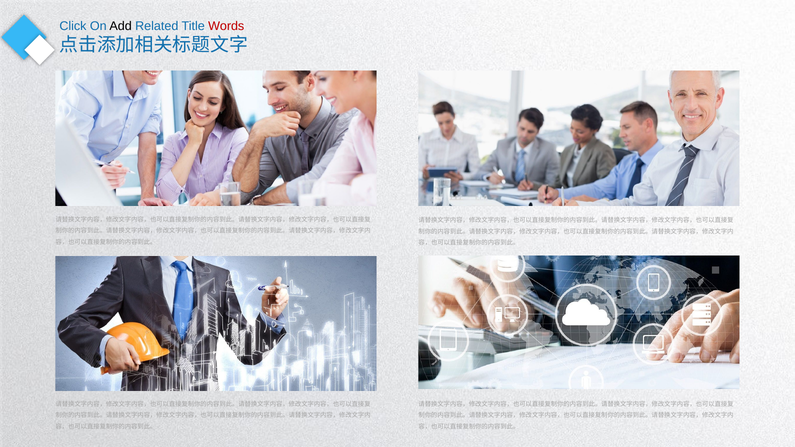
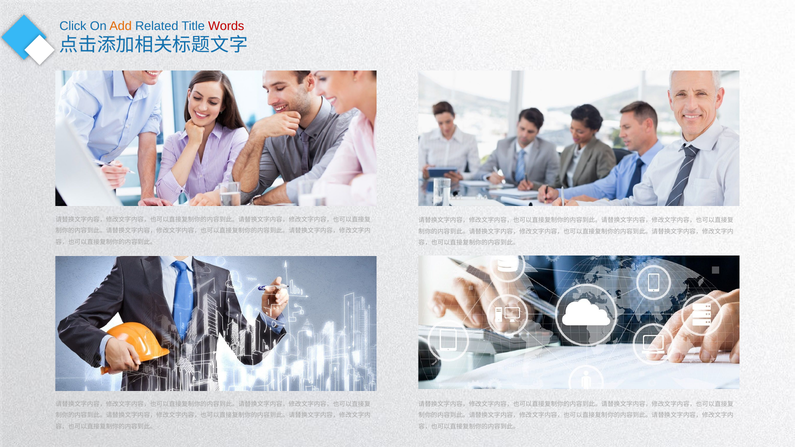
Add colour: black -> orange (121, 26)
